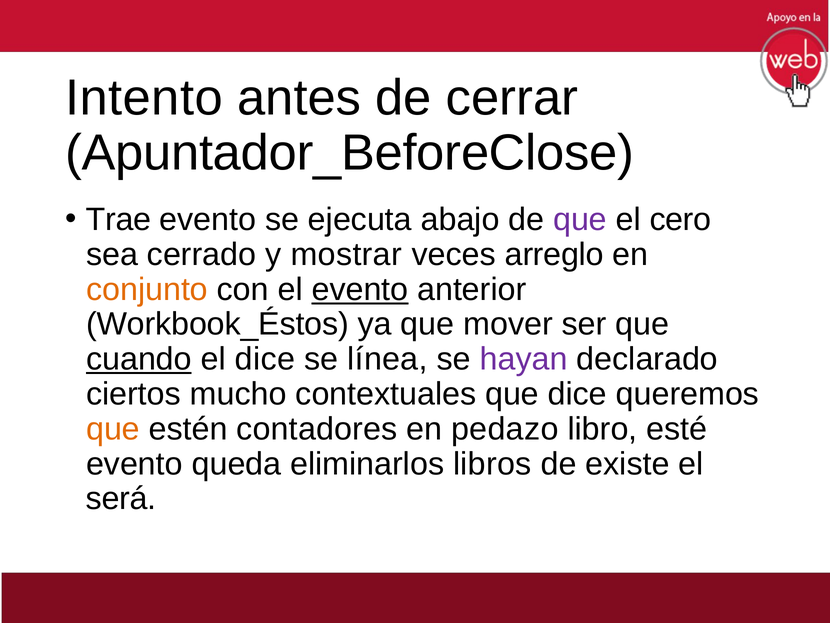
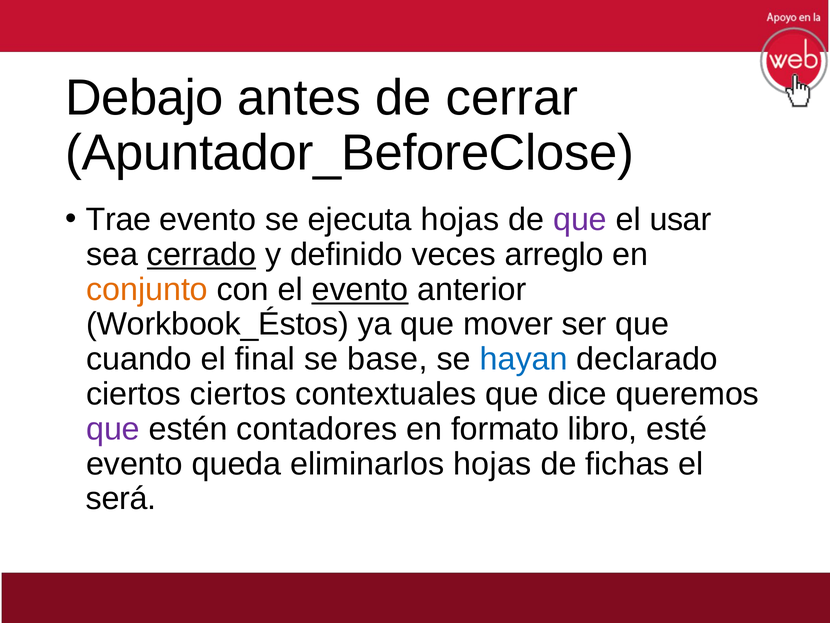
Intento: Intento -> Debajo (144, 98)
ejecuta abajo: abajo -> hojas (460, 219)
cero: cero -> usar (680, 219)
cerrado underline: none -> present (202, 254)
mostrar: mostrar -> definido (346, 254)
cuando underline: present -> none (139, 359)
el dice: dice -> final (265, 359)
línea: línea -> base (387, 359)
hayan colour: purple -> blue (524, 359)
ciertos mucho: mucho -> ciertos (238, 394)
que colour: orange -> purple (113, 429)
pedazo: pedazo -> formato (505, 429)
eliminarlos libros: libros -> hojas (492, 463)
existe: existe -> fichas (627, 463)
